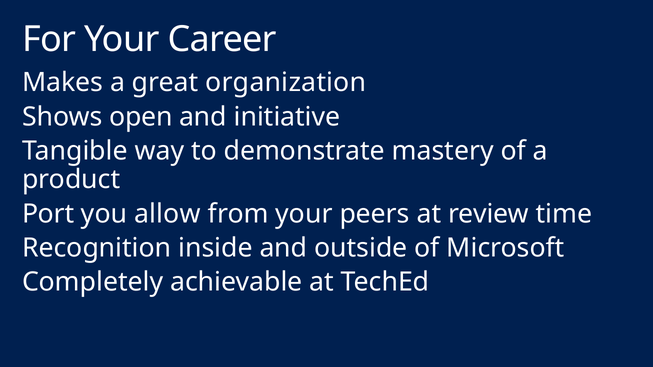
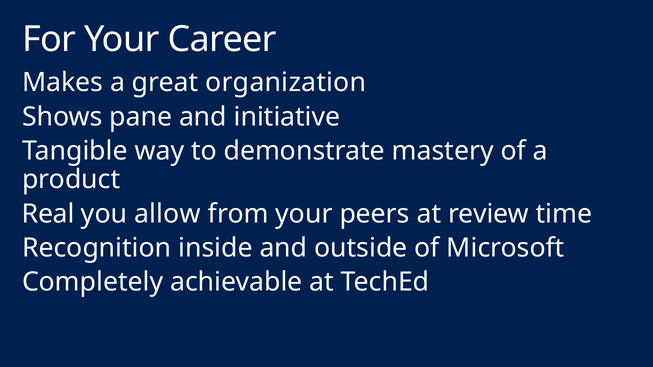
open: open -> pane (141, 117)
Port: Port -> Real (48, 214)
